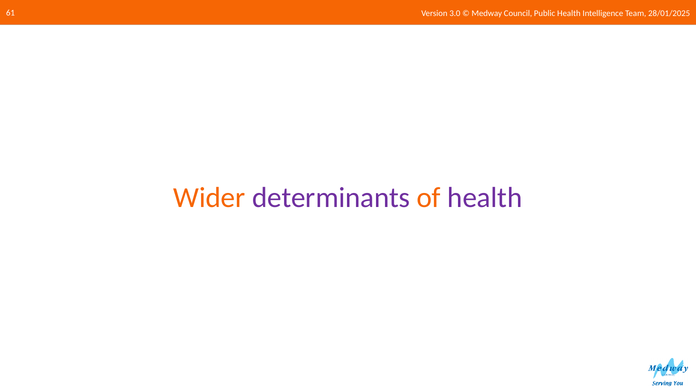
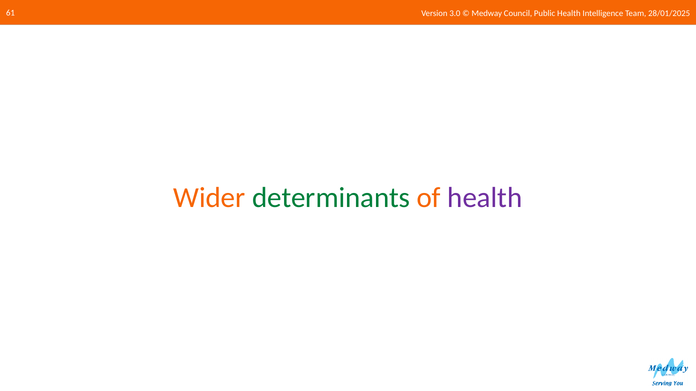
determinants colour: purple -> green (331, 198)
